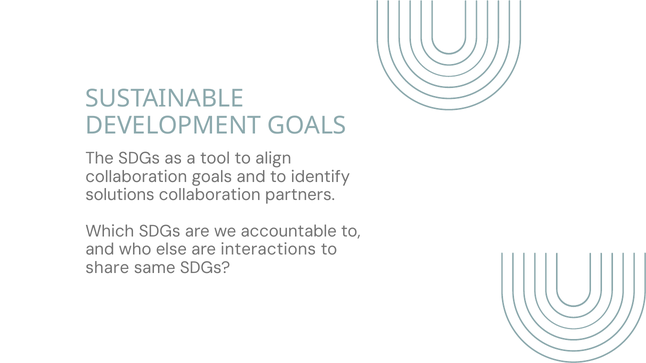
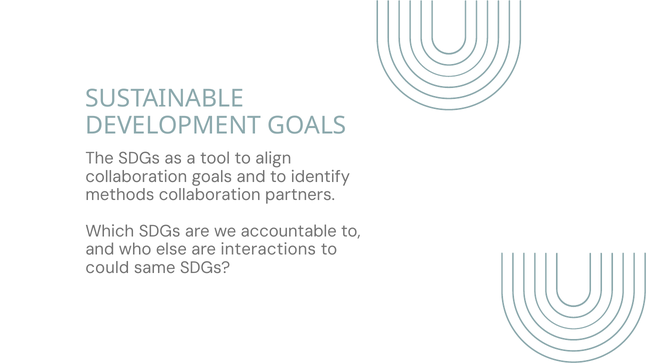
solutions: solutions -> methods (120, 195)
share: share -> could (107, 268)
